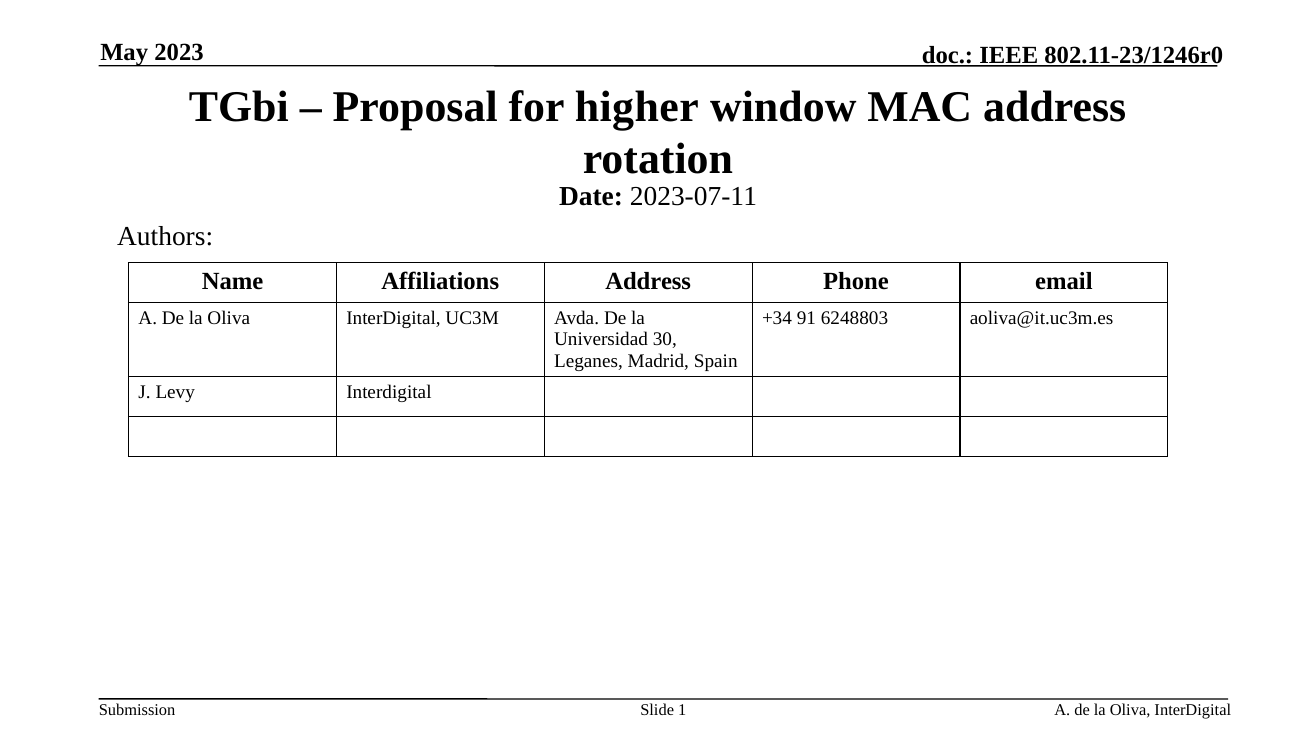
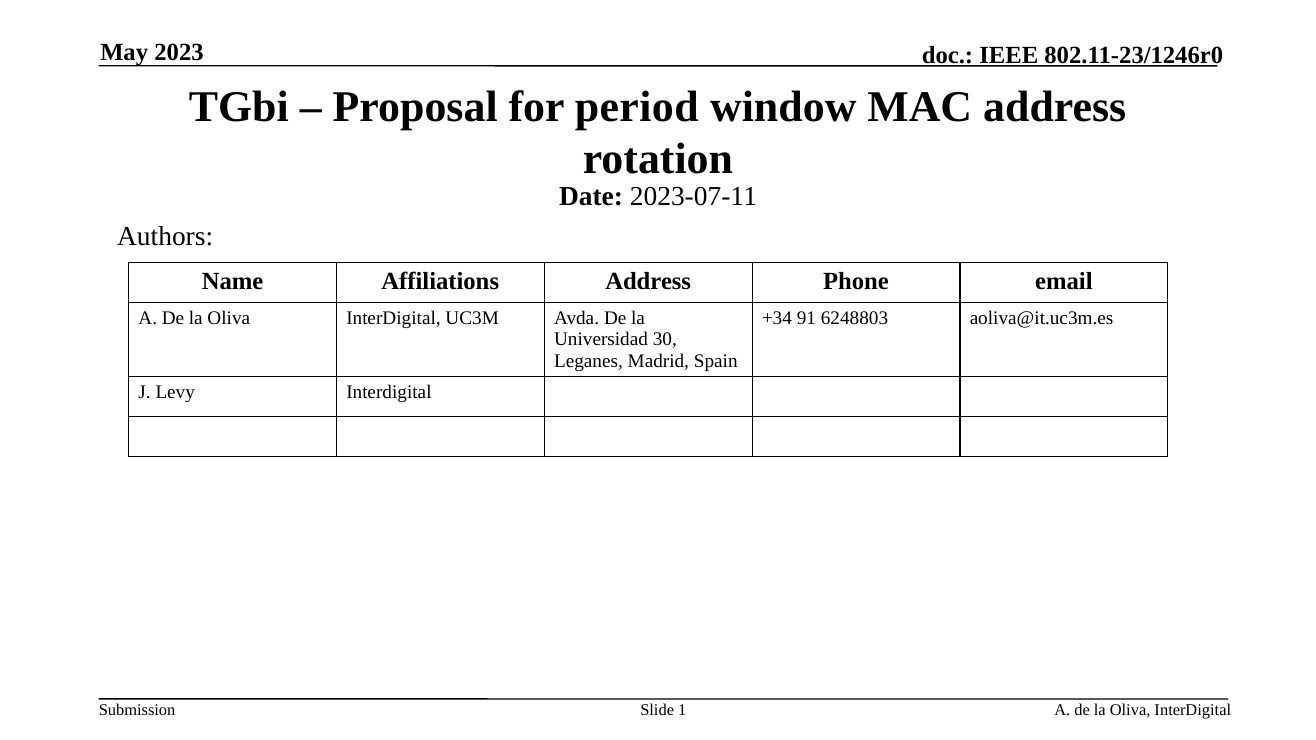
higher: higher -> period (637, 107)
